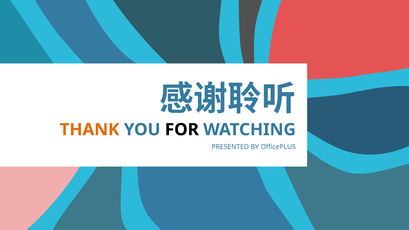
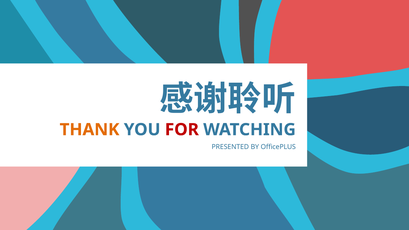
FOR colour: black -> red (182, 130)
